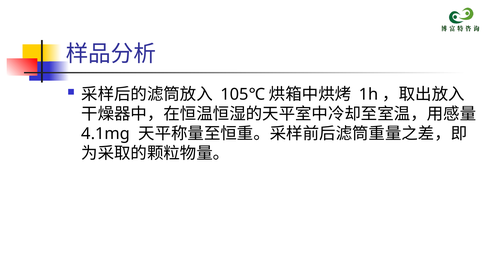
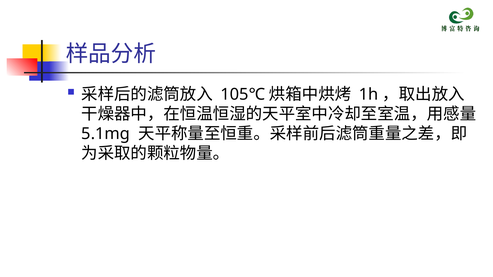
4.1mg: 4.1mg -> 5.1mg (106, 134)
